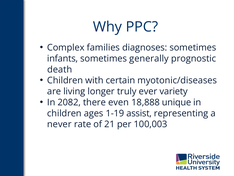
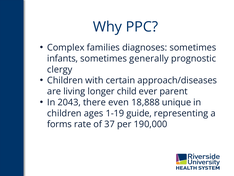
death: death -> clergy (60, 69)
myotonic/diseases: myotonic/diseases -> approach/diseases (177, 80)
truly: truly -> child (127, 91)
variety: variety -> parent (174, 91)
2082: 2082 -> 2043 (69, 102)
assist: assist -> guide (139, 113)
never: never -> forms (59, 124)
21: 21 -> 37 (110, 124)
100,003: 100,003 -> 190,000 (151, 124)
